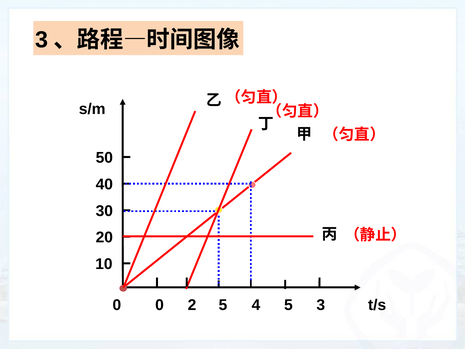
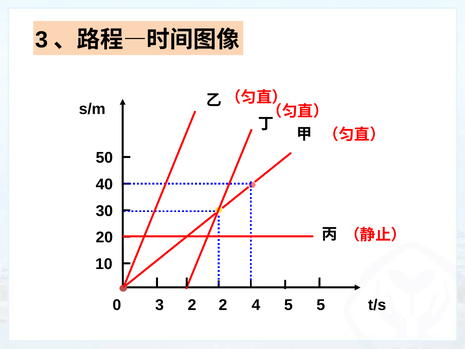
0 0: 0 -> 3 (160, 305)
2 5: 5 -> 2 (223, 305)
5 3: 3 -> 5 (321, 305)
